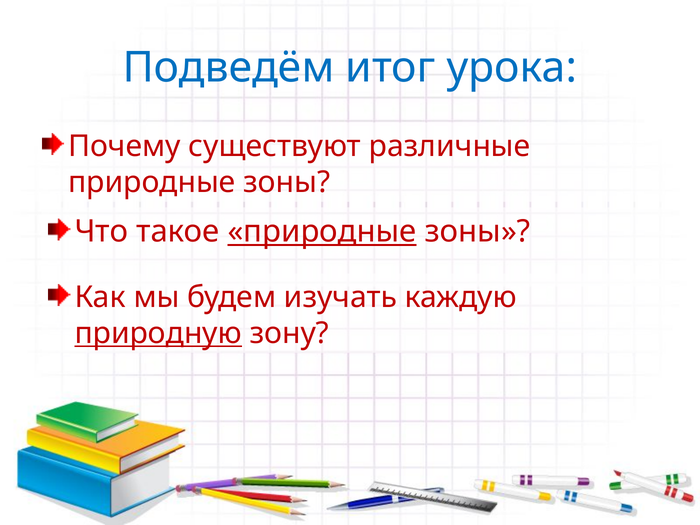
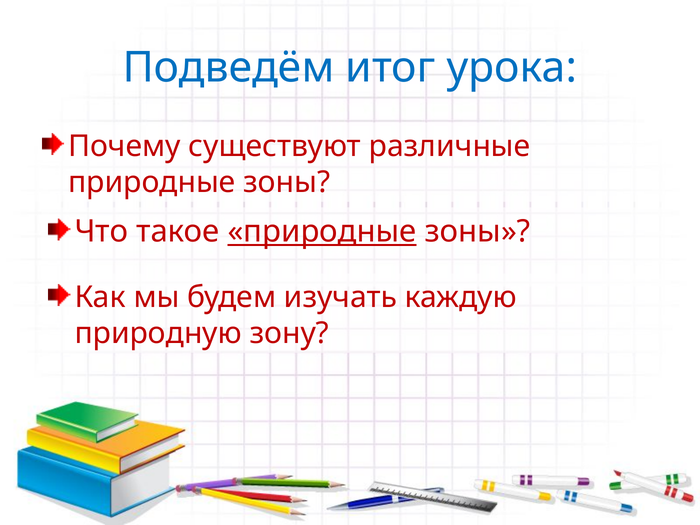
природную underline: present -> none (158, 333)
